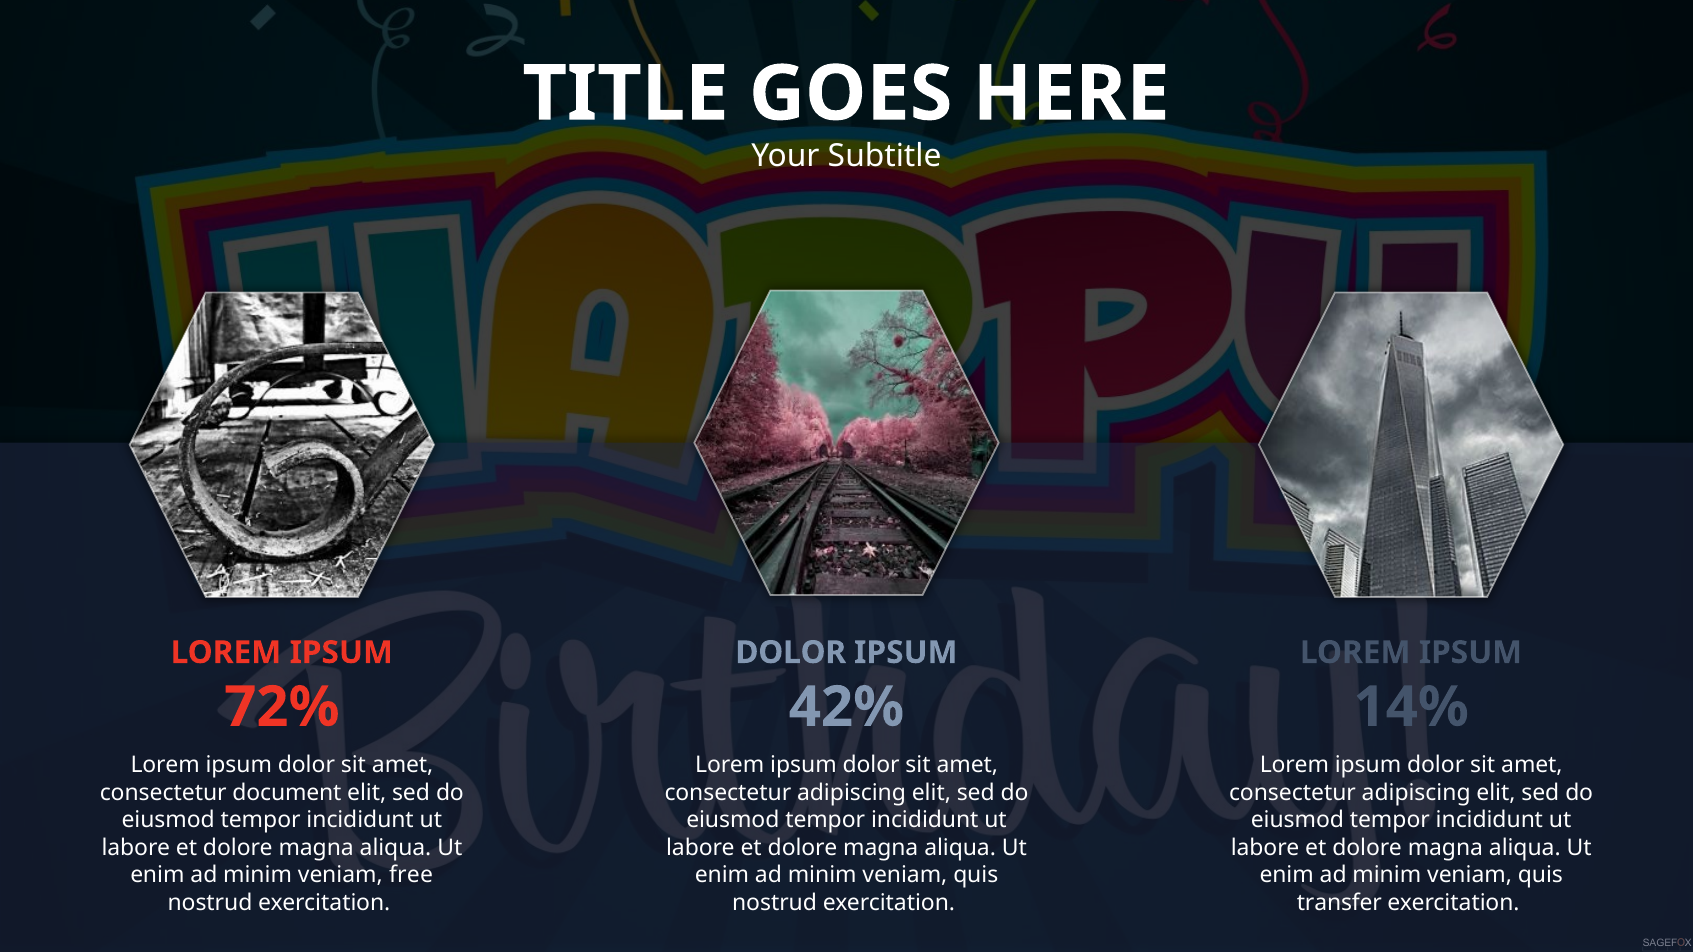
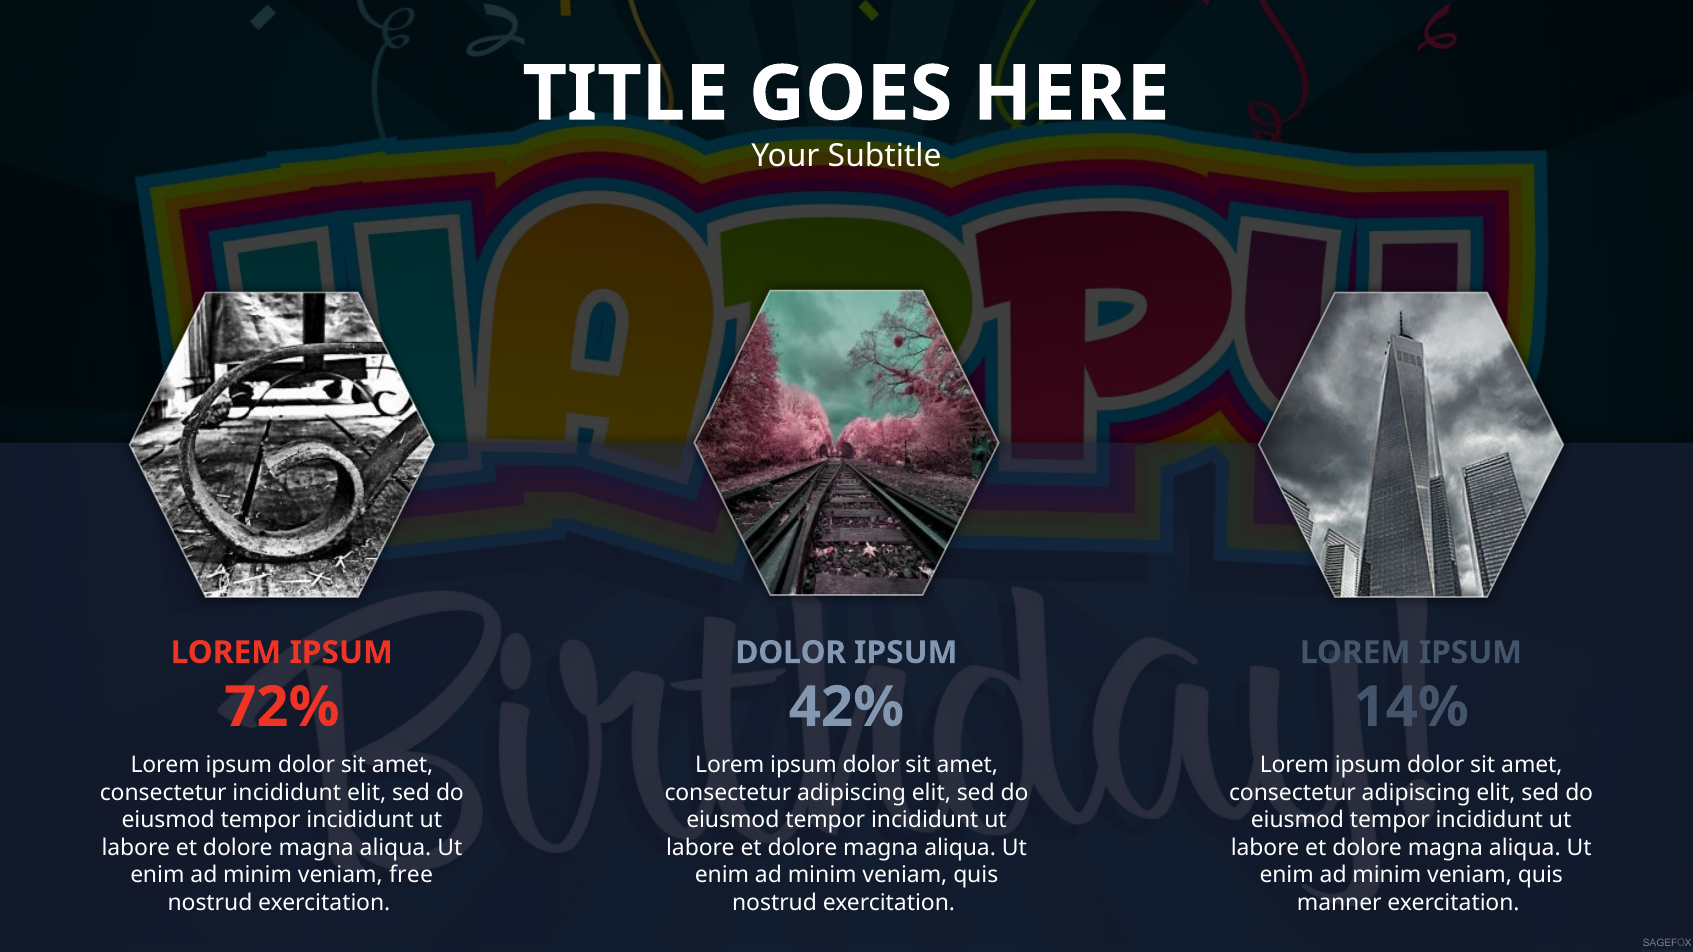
consectetur document: document -> incididunt (287, 793)
transfer: transfer -> manner (1339, 903)
